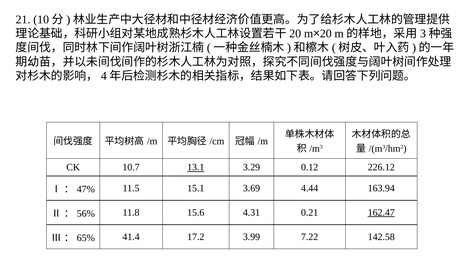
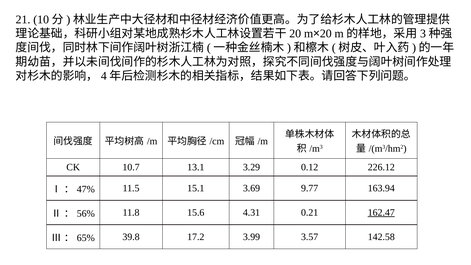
13.1 underline: present -> none (196, 167)
4.44: 4.44 -> 9.77 (310, 188)
41.4: 41.4 -> 39.8 (131, 237)
7.22: 7.22 -> 3.57 (310, 237)
